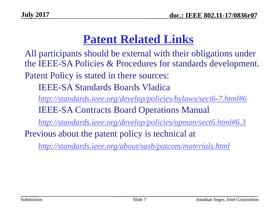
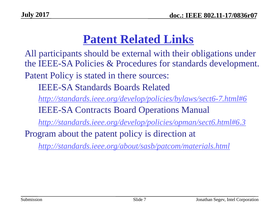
Boards Vladica: Vladica -> Related (156, 87)
Previous: Previous -> Program (40, 134)
technical: technical -> direction (170, 134)
